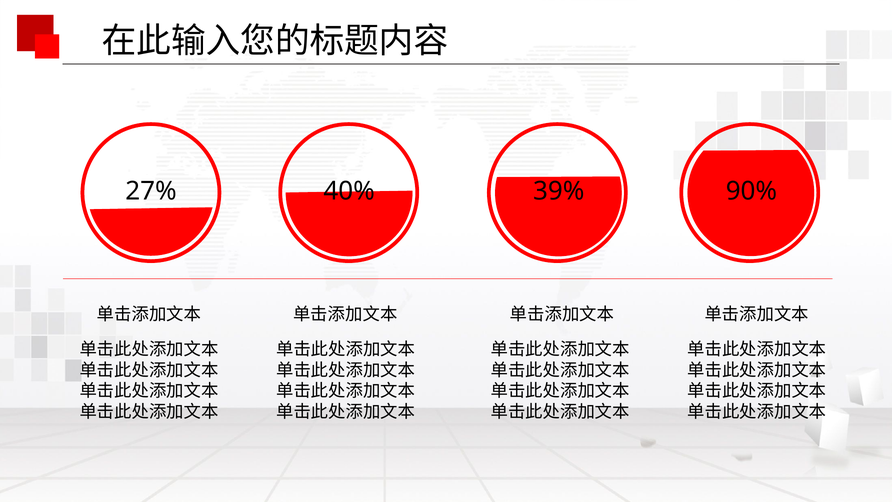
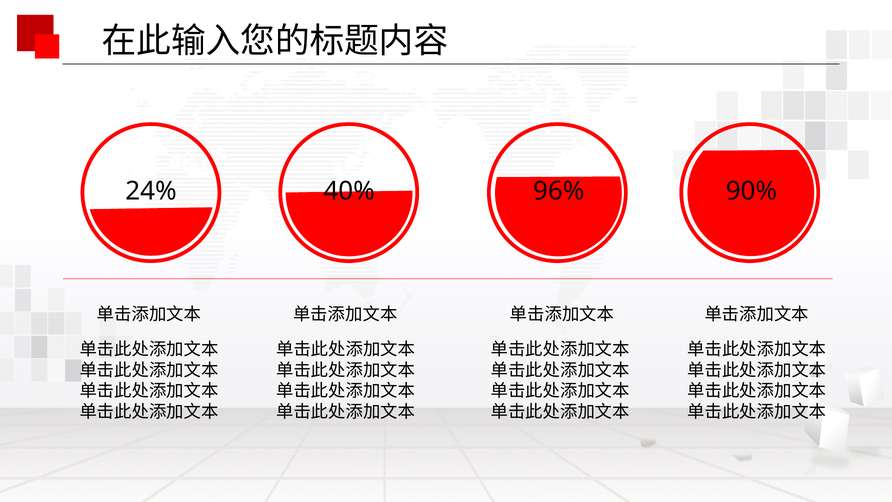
27%: 27% -> 24% (151, 191)
39%: 39% -> 96% (559, 191)
